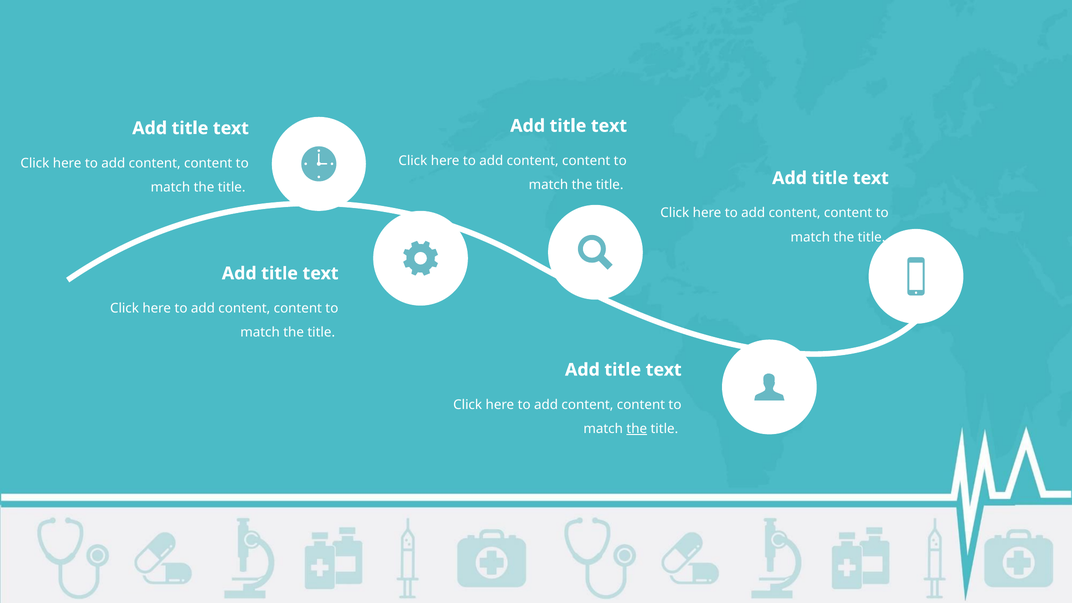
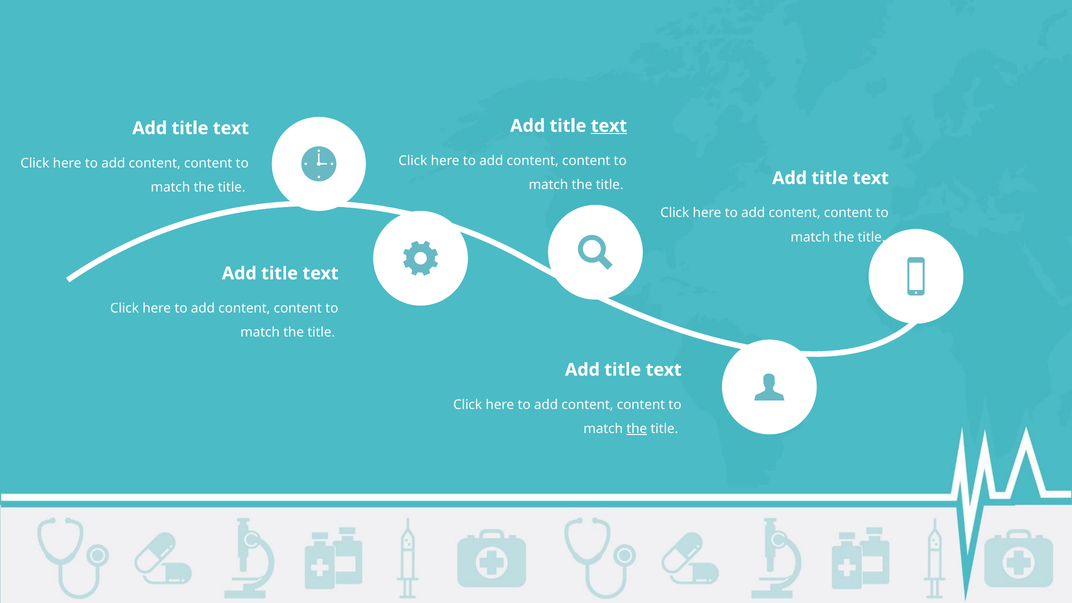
text underline: none -> present (609, 126)
